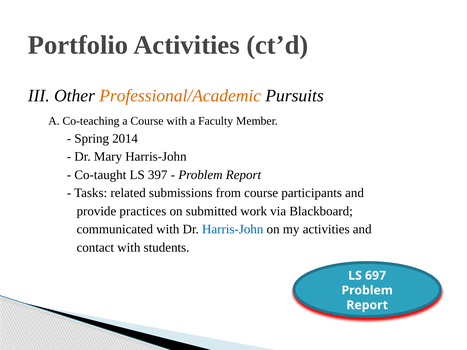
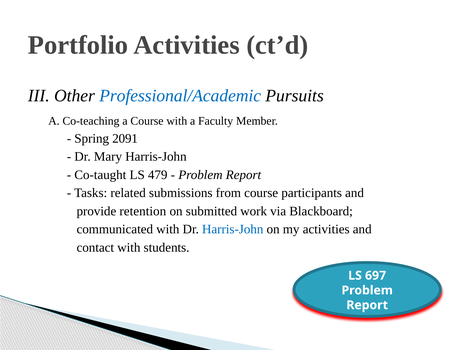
Professional/Academic colour: orange -> blue (180, 96)
2014: 2014 -> 2091 (125, 139)
397: 397 -> 479 (158, 175)
practices: practices -> retention (143, 211)
